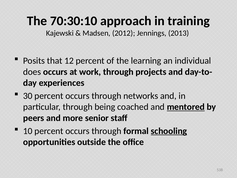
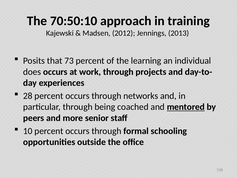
70:30:10: 70:30:10 -> 70:50:10 (74, 21)
12: 12 -> 73 (69, 61)
30: 30 -> 28 (28, 96)
schooling underline: present -> none (169, 131)
